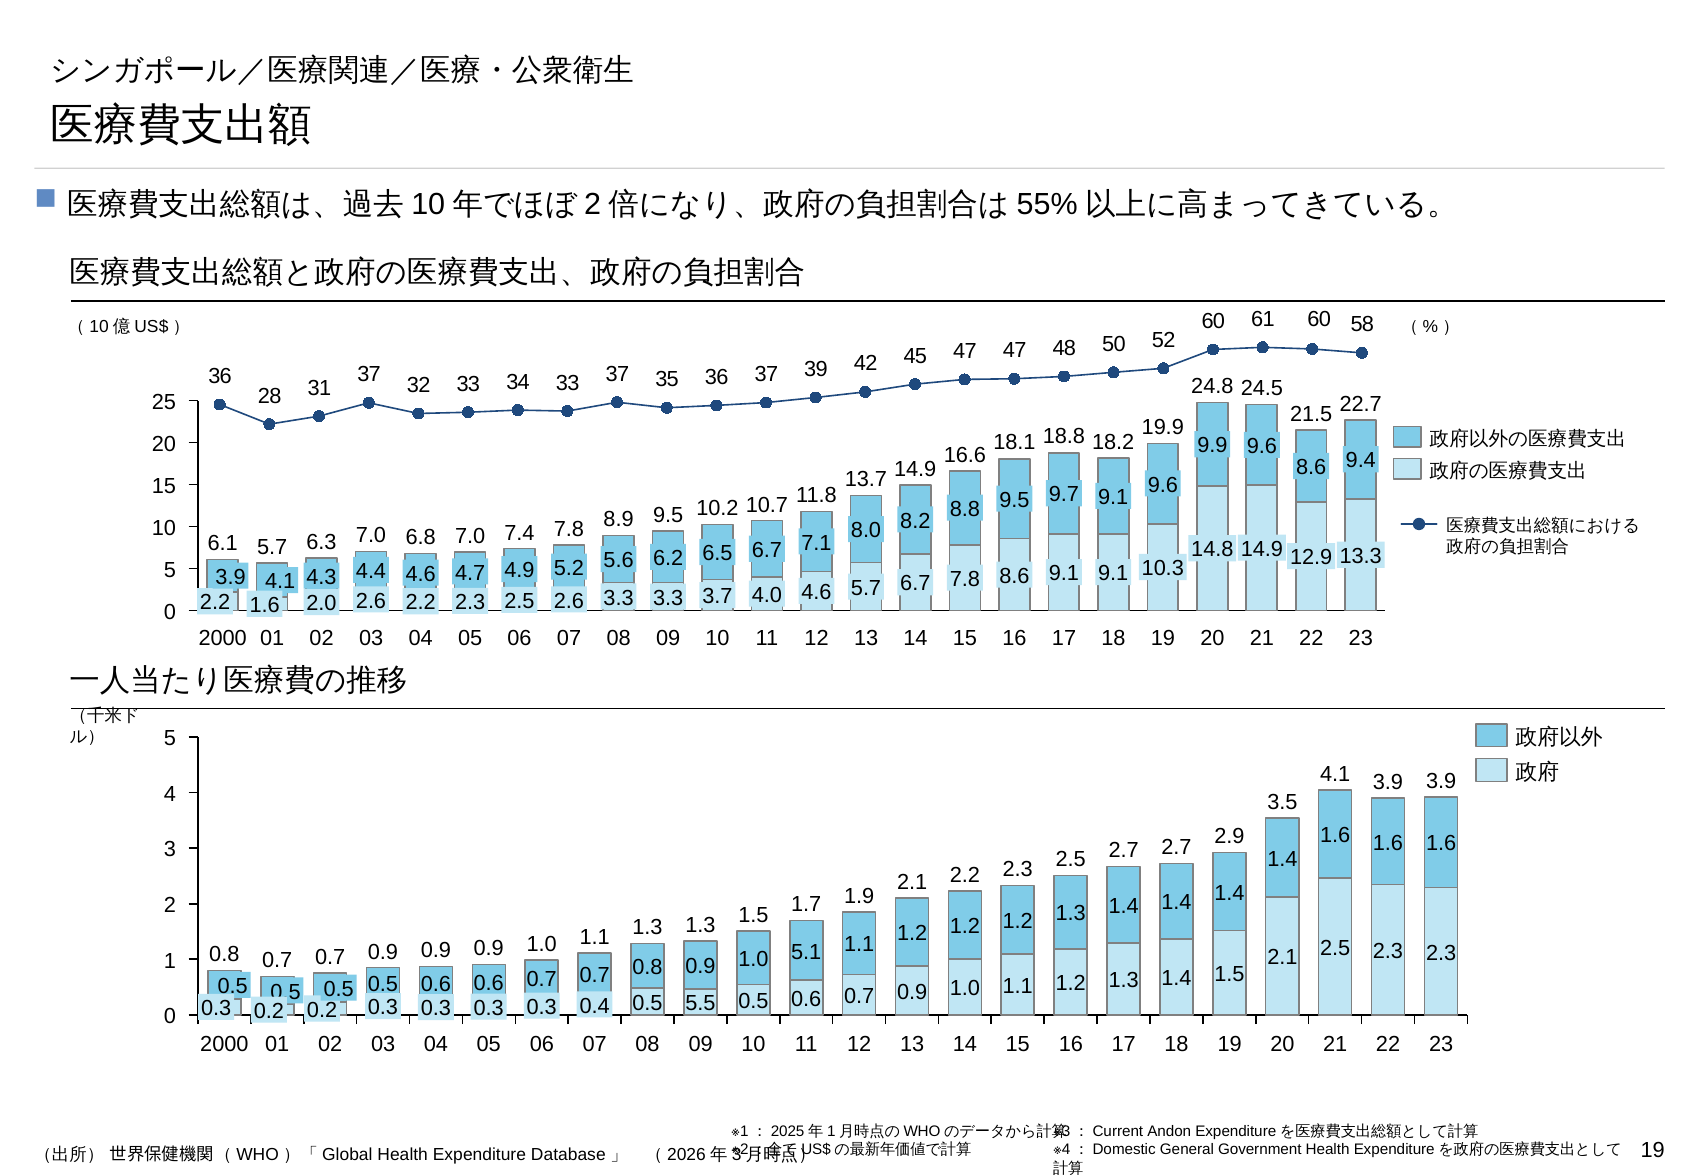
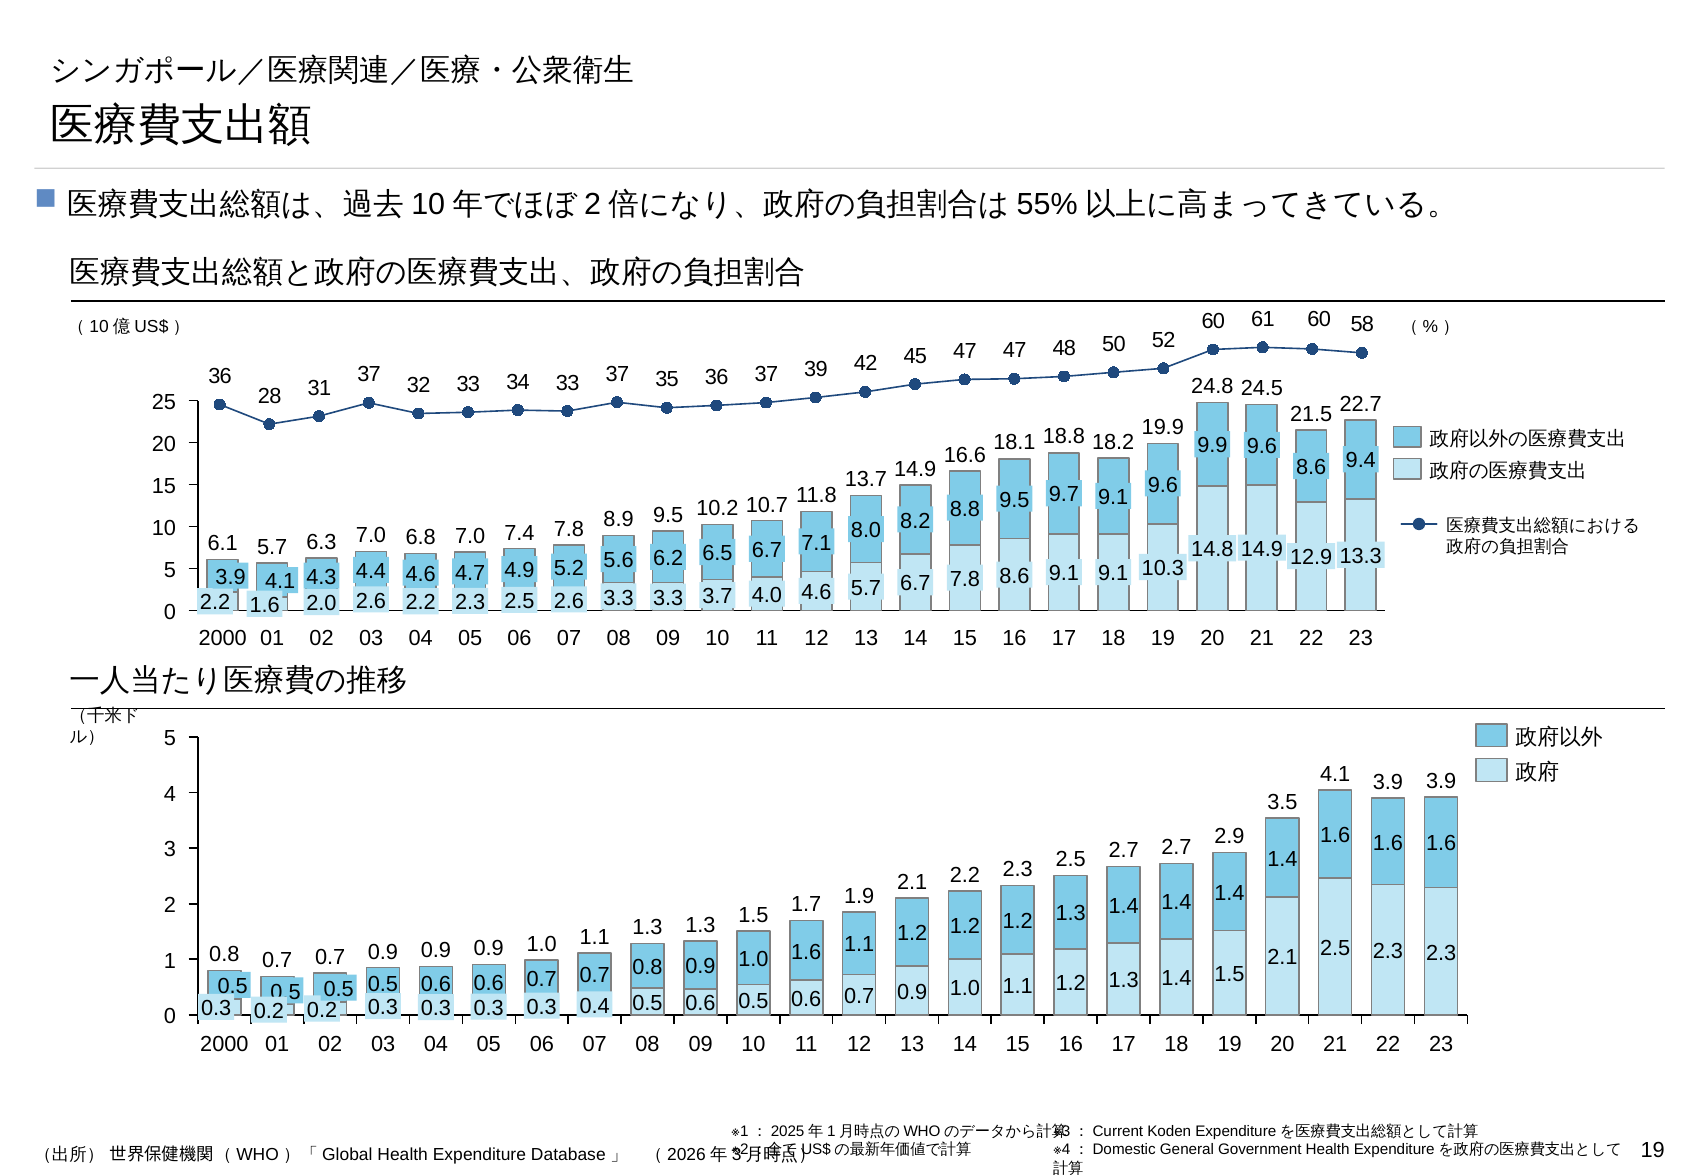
1.0 5.1: 5.1 -> 1.6 (806, 952)
5.5: 5.5 -> 0.6 (701, 1004)
Andon: Andon -> Koden (1169, 1132)
